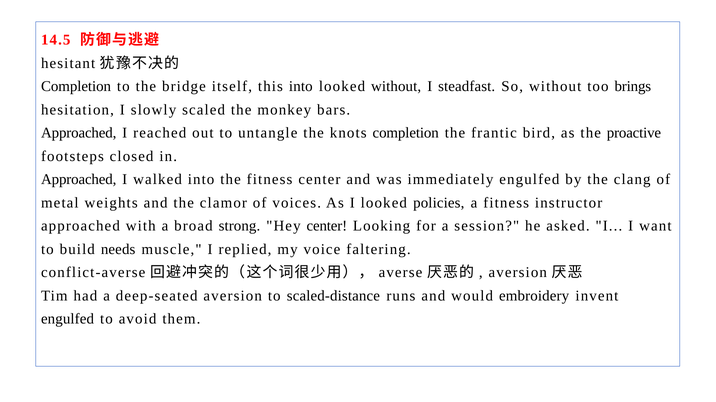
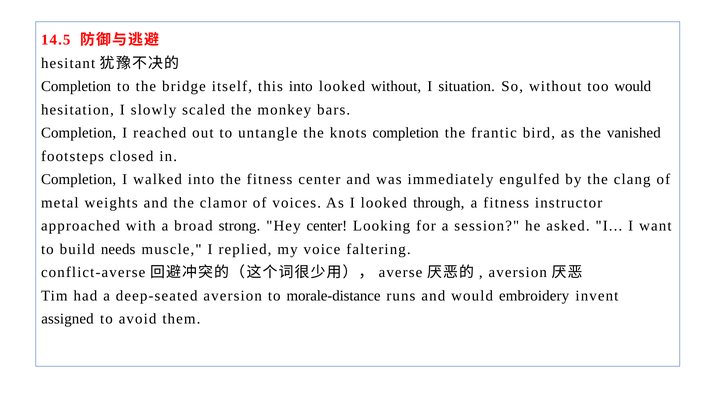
steadfast: steadfast -> situation (467, 87)
too brings: brings -> would (633, 87)
Approached: Approached -> Completion (79, 133)
proactive: proactive -> vanished (634, 133)
Approached: Approached -> Completion (79, 180)
policies: policies -> through (439, 203)
scaled-distance: scaled-distance -> morale-distance (334, 296)
engulfed: engulfed -> assigned (68, 319)
